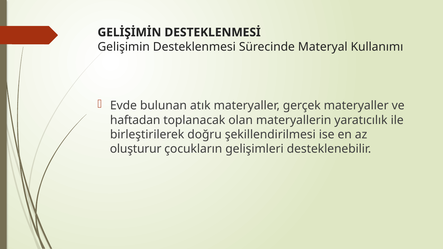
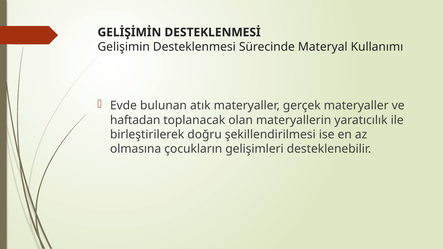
oluşturur: oluşturur -> olmasına (136, 149)
